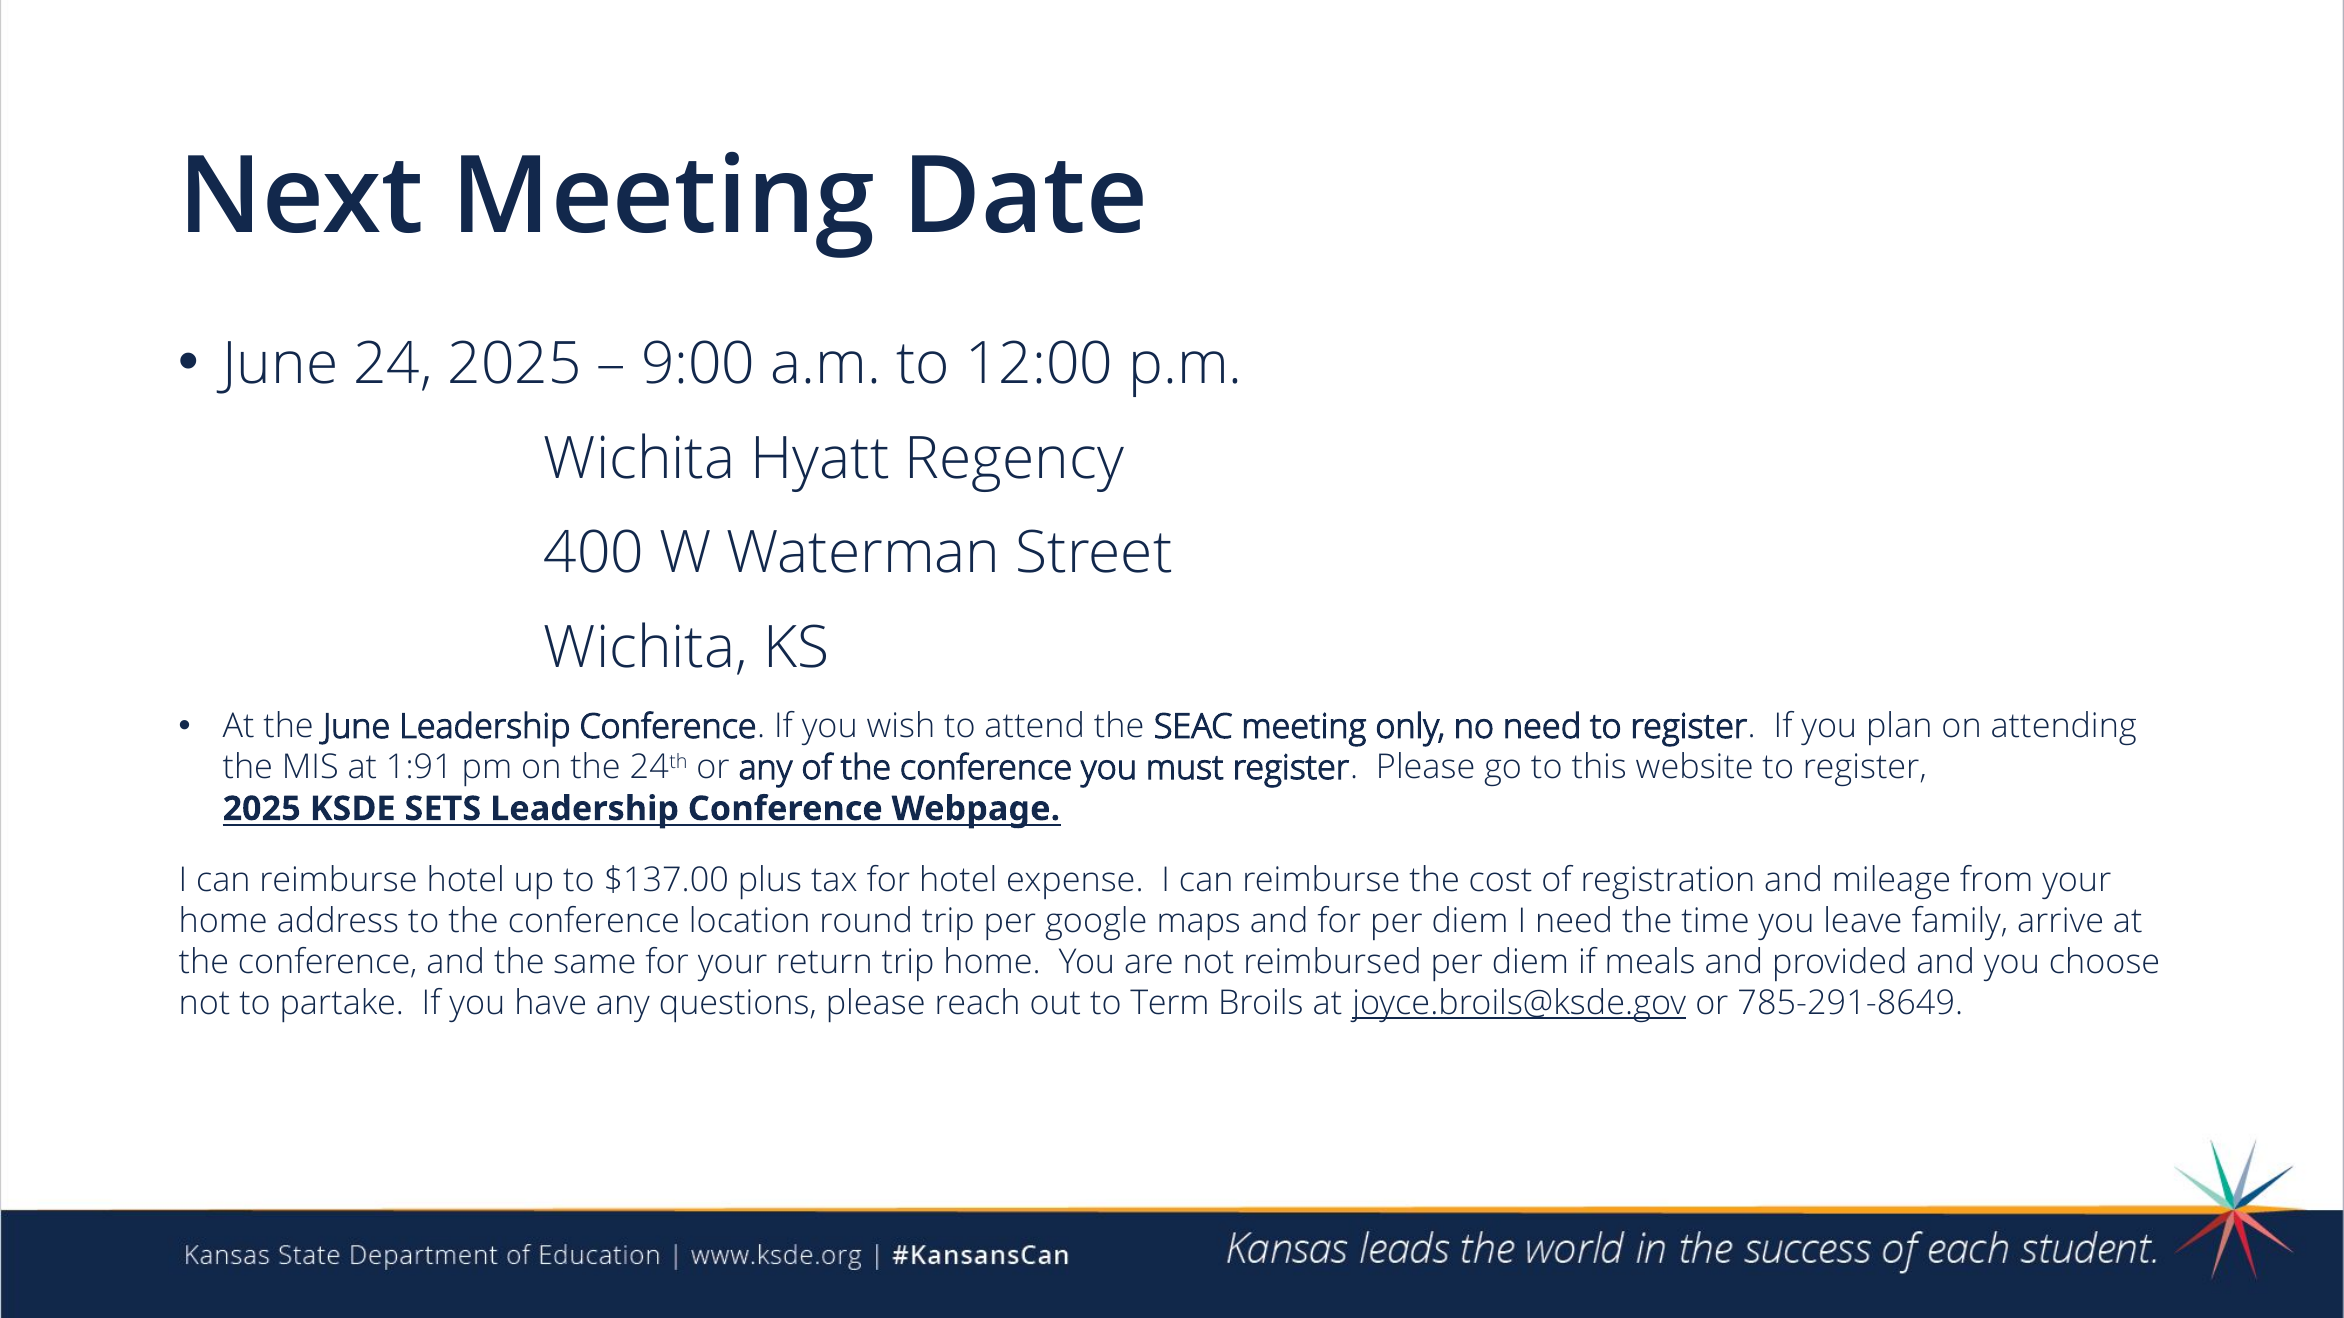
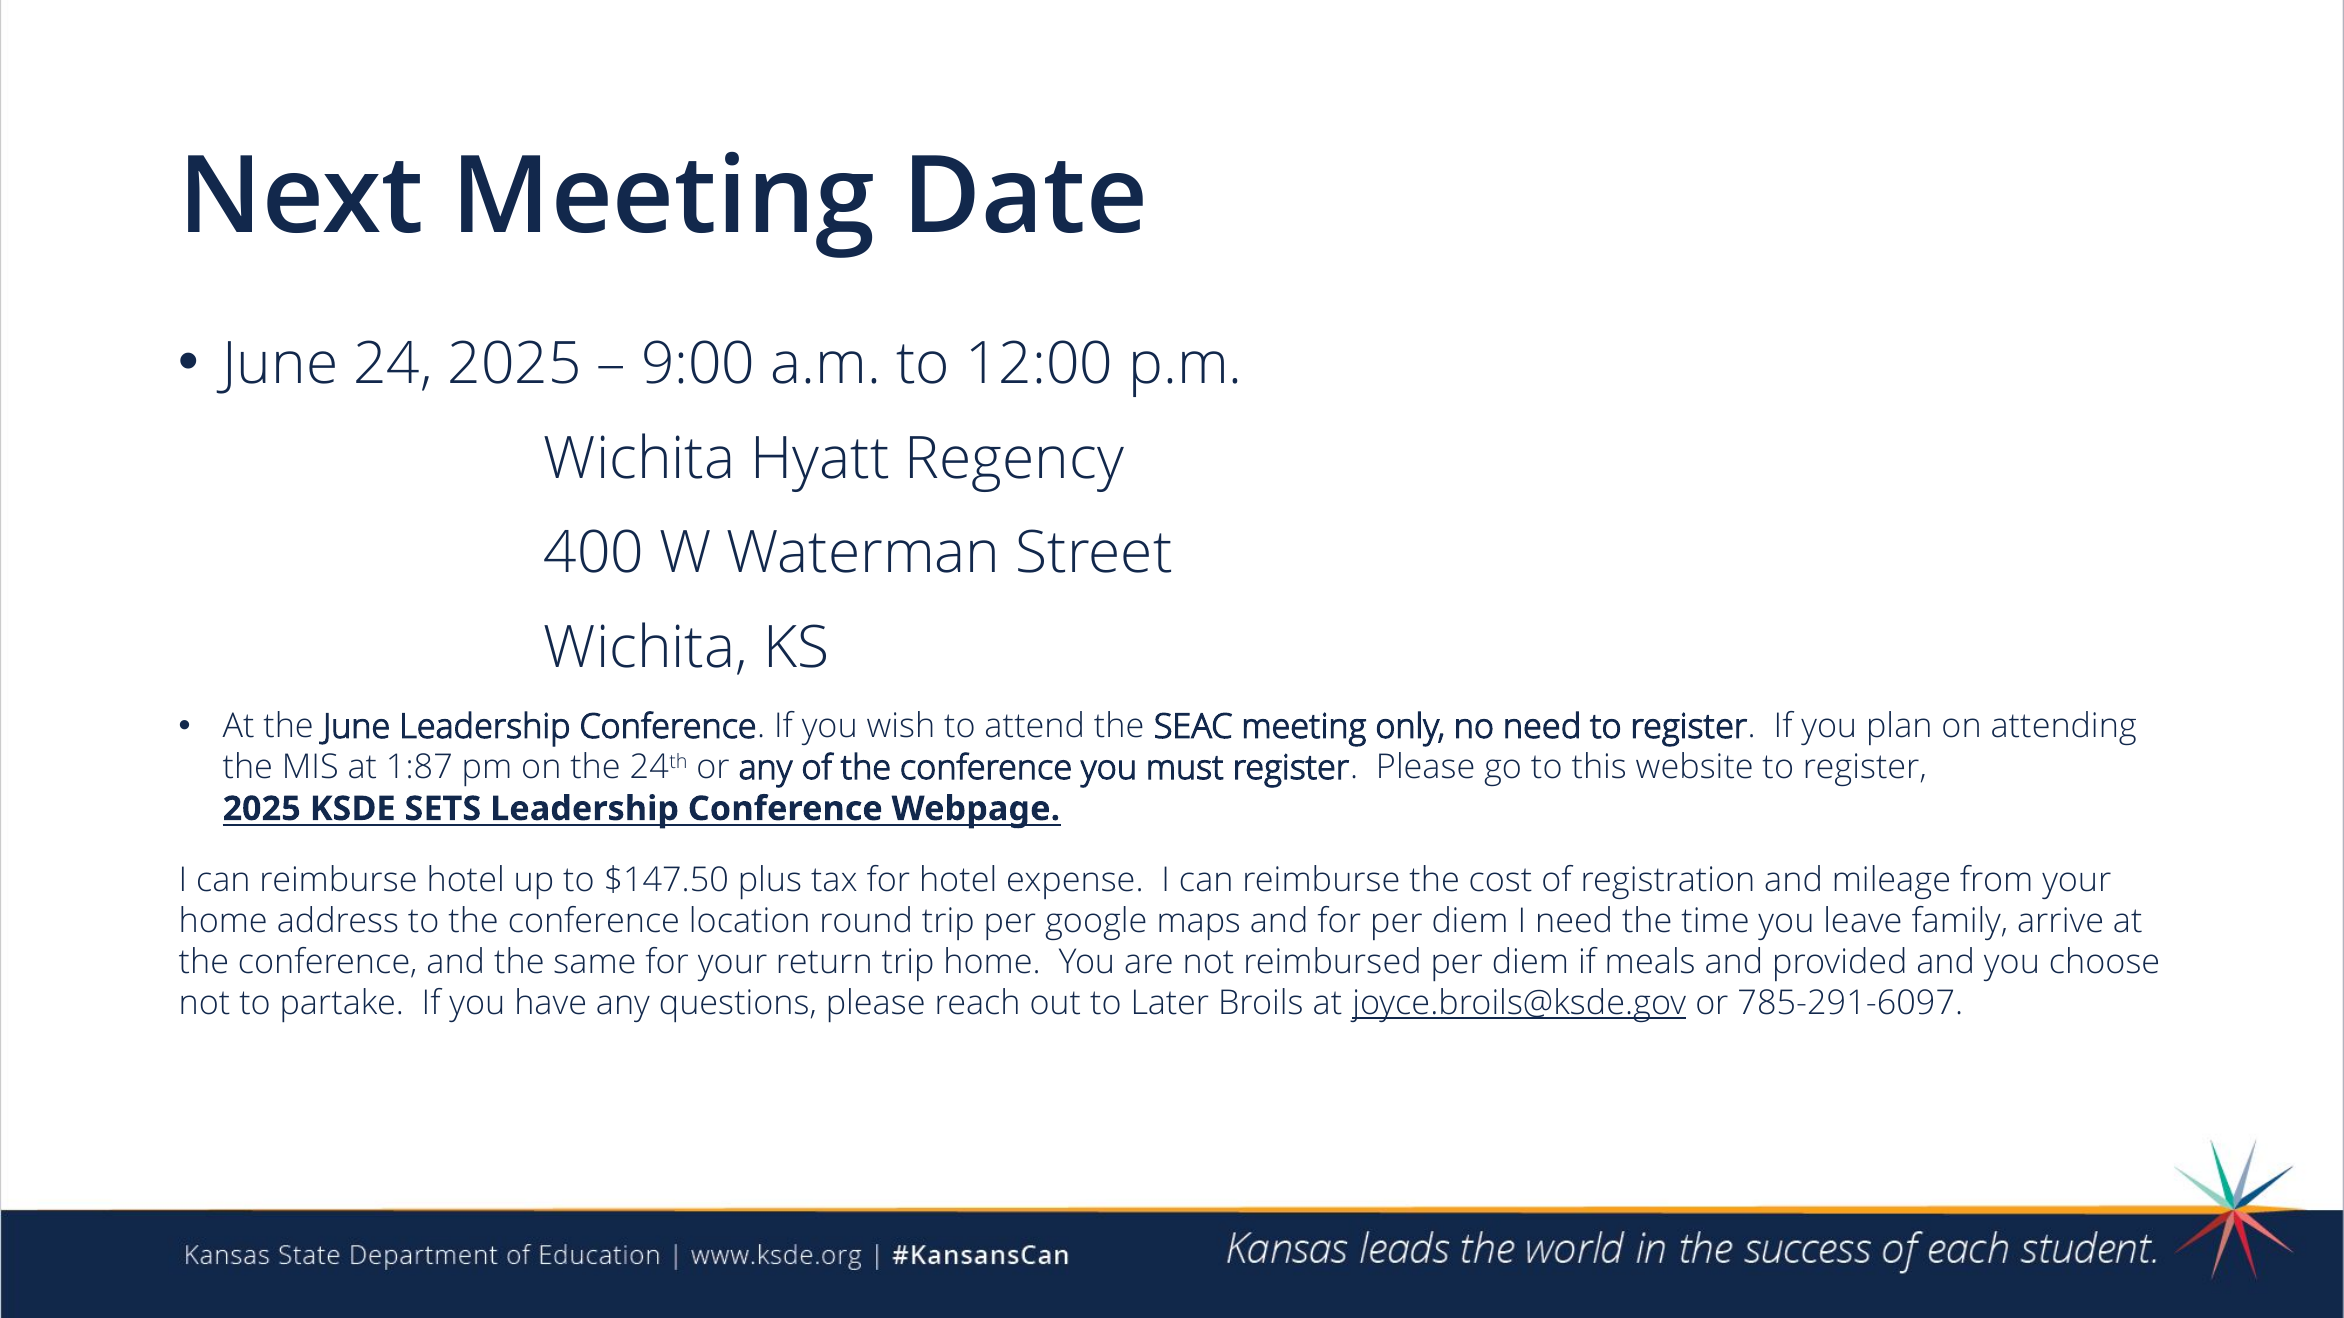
1:91: 1:91 -> 1:87 (419, 768)
$137.00: $137.00 -> $147.50 (666, 880)
Term: Term -> Later (1170, 1003)
785-291-8649: 785-291-8649 -> 785-291-6097 (1850, 1003)
